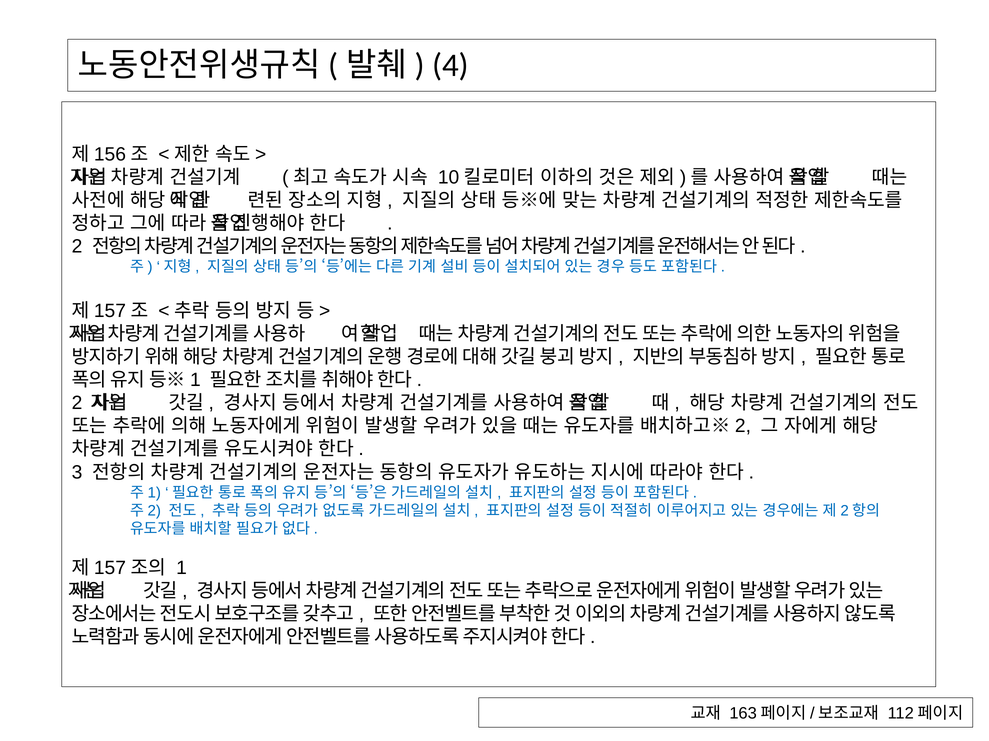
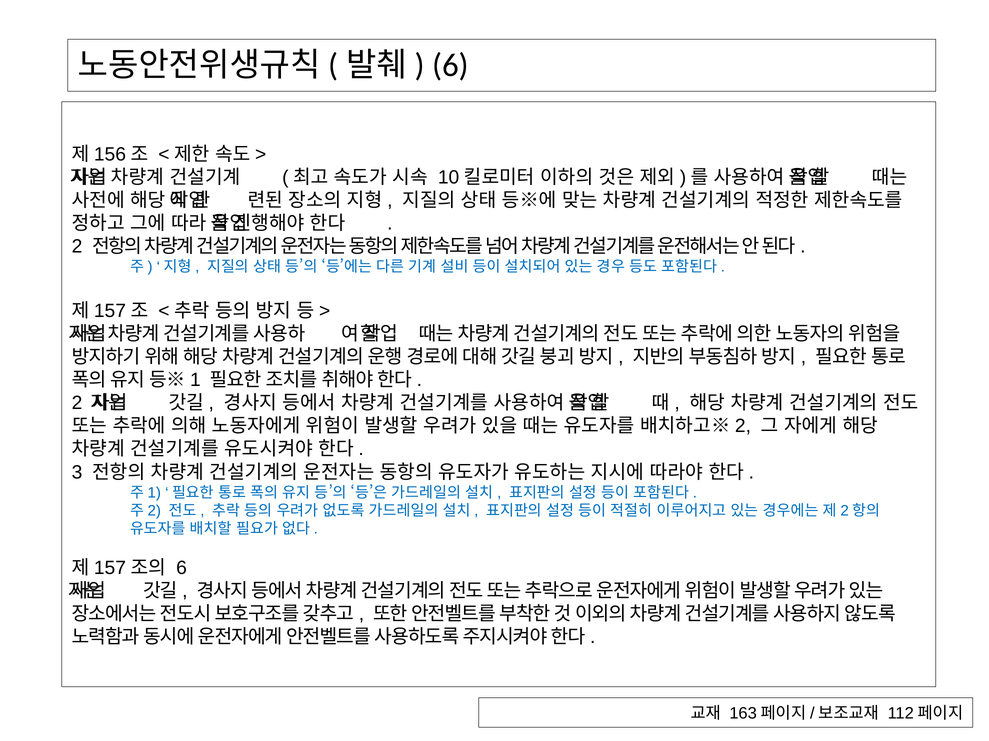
4: 4 -> 6 (450, 65)
1: 1 -> 6 (181, 568)
